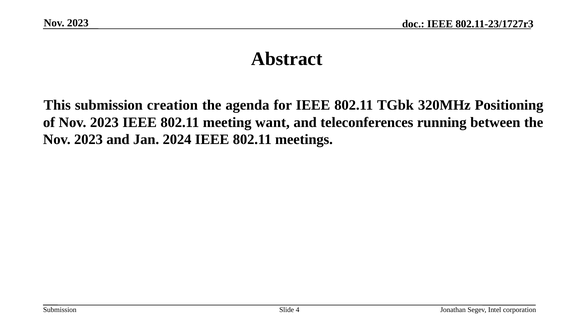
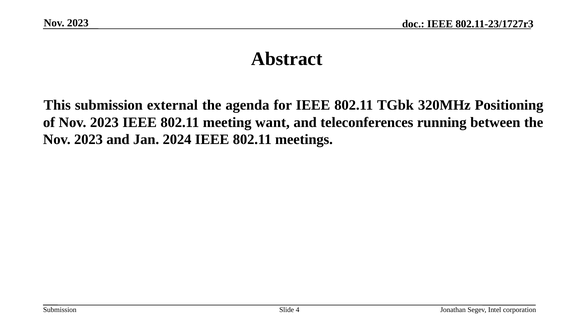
creation: creation -> external (172, 105)
